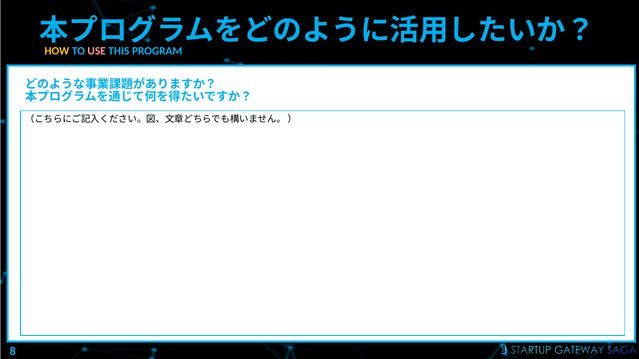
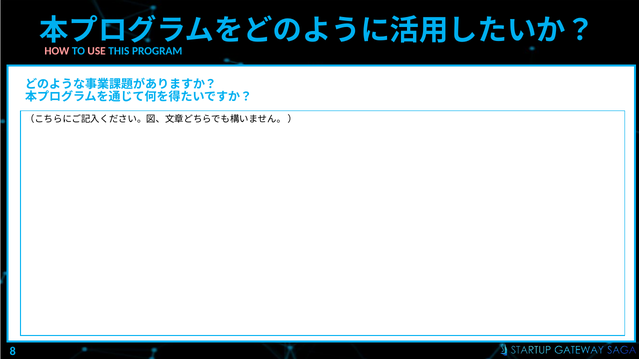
HOW colour: yellow -> pink (57, 51)
